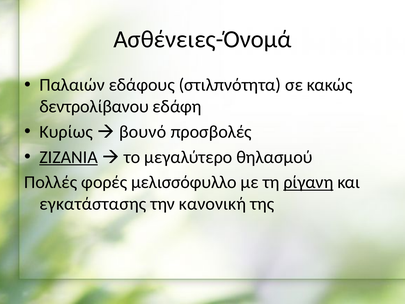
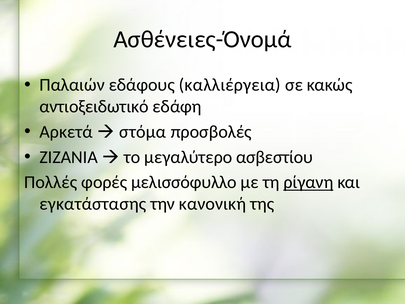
στιλπνότητα: στιλπνότητα -> καλλιέργεια (230, 85)
δεντρολίβανου: δεντρολίβανου -> αντιοξειδωτικό (94, 107)
Κυρίως: Κυρίως -> Αρκετά (66, 132)
βουνό: βουνό -> στόμα (143, 132)
ΖΙΖΑΝΙΑ underline: present -> none (69, 157)
θηλασμού: θηλασμού -> ασβεστίου (275, 157)
